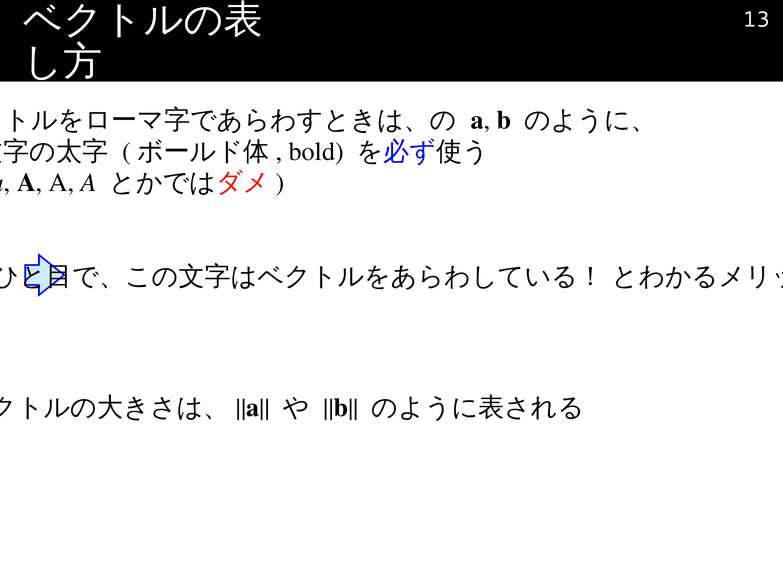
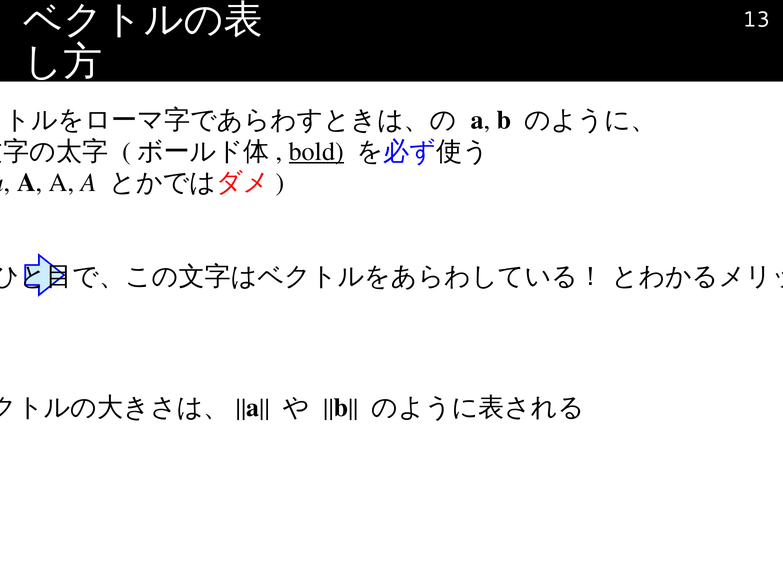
bold underline: none -> present (316, 151)
